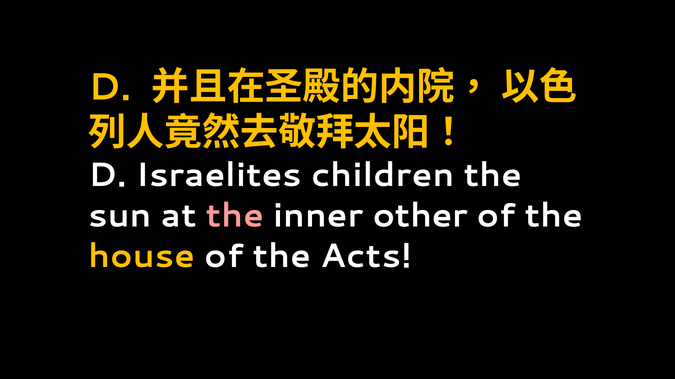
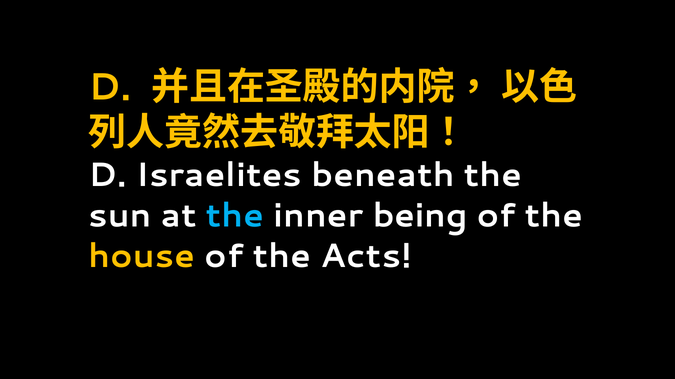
children: children -> beneath (383, 176)
the colour: pink -> light blue (235, 216)
other: other -> being (420, 216)
